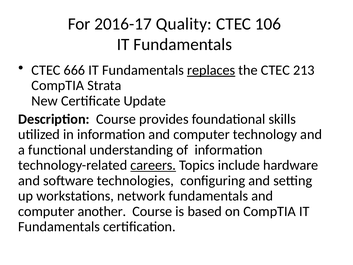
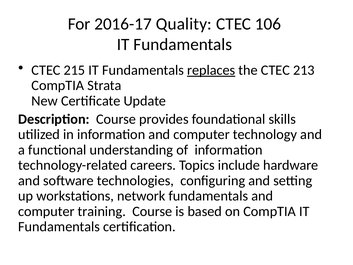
666: 666 -> 215 (74, 70)
careers underline: present -> none (153, 165)
another: another -> training (102, 211)
